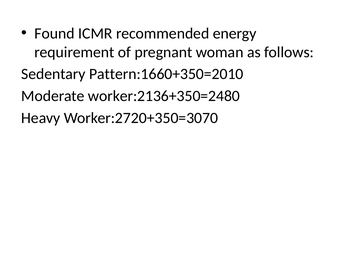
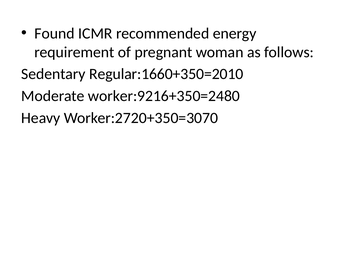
Pattern:1660+350=2010: Pattern:1660+350=2010 -> Regular:1660+350=2010 (166, 74)
worker:2136+350=2480: worker:2136+350=2480 -> worker:9216+350=2480 (164, 96)
